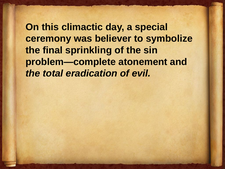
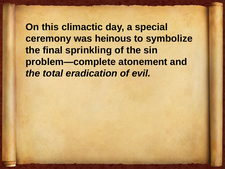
believer: believer -> heinous (113, 39)
